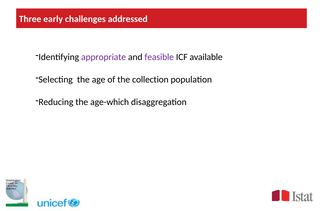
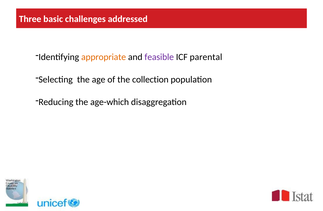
early: early -> basic (53, 19)
appropriate colour: purple -> orange (104, 57)
available: available -> parental (206, 57)
